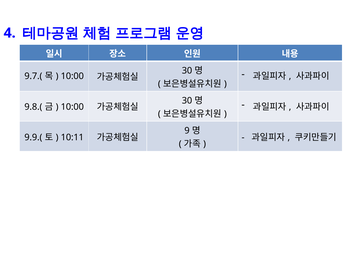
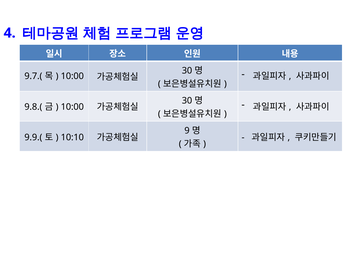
10:11: 10:11 -> 10:10 (72, 137)
